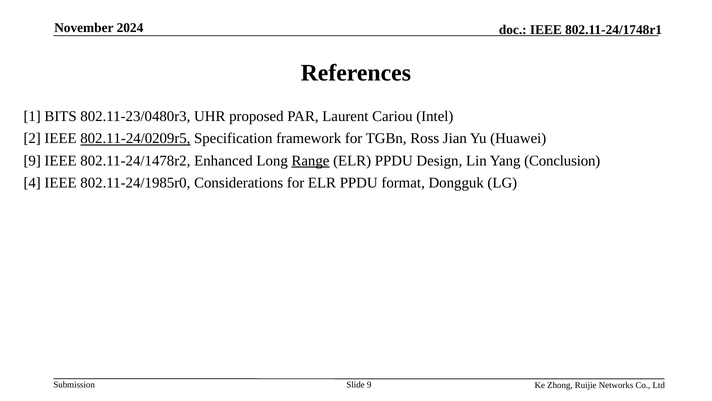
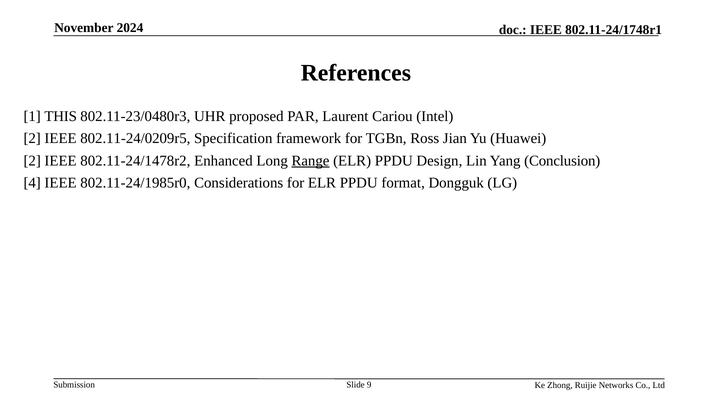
BITS: BITS -> THIS (61, 116)
802.11-24/0209r5 underline: present -> none (135, 138)
9: 9 -> 2 (32, 161)
